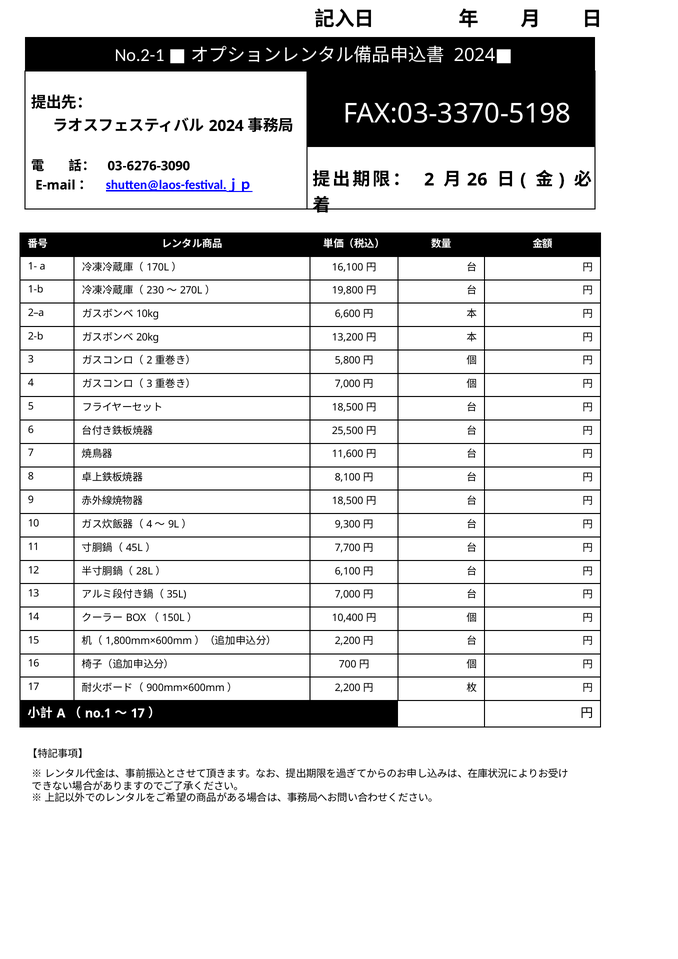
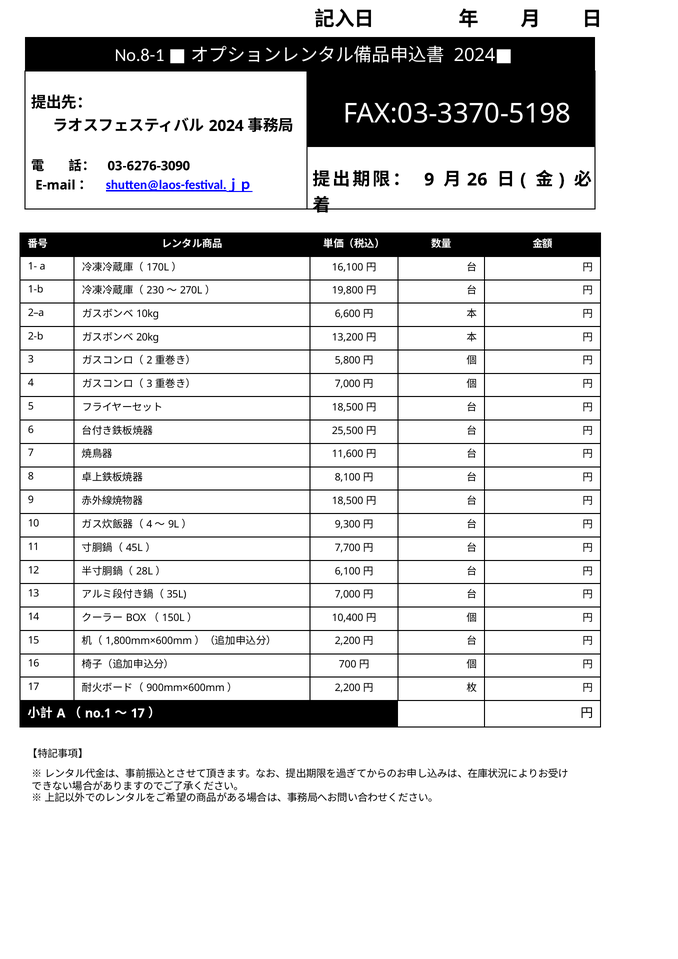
No.2-1: No.2-1 -> No.8-1 (140, 55)
2: 2 -> 9 (429, 180)
